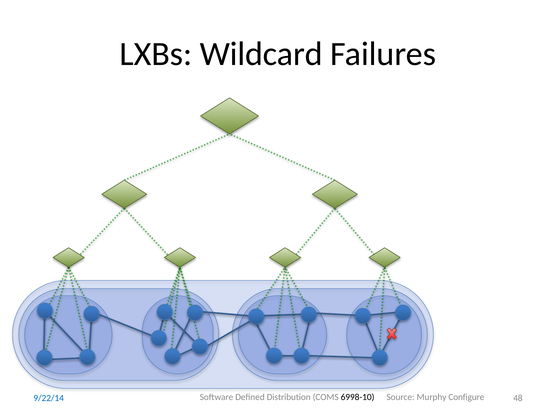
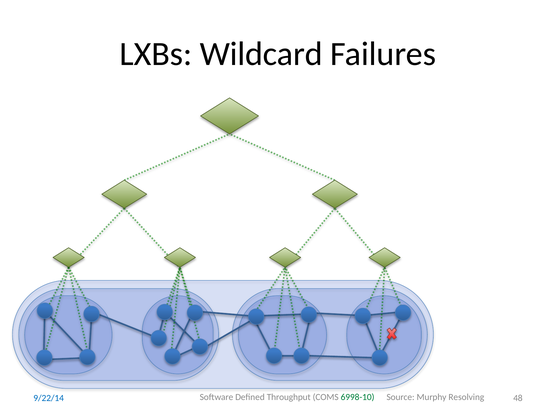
Distribution: Distribution -> Throughput (289, 397)
6998-10 colour: black -> green (358, 397)
Configure: Configure -> Resolving (466, 397)
